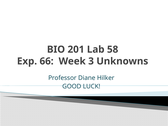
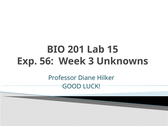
58: 58 -> 15 (113, 49)
66: 66 -> 56 (47, 61)
